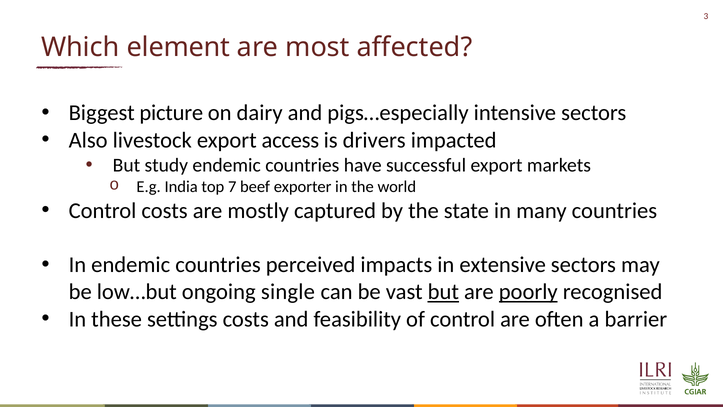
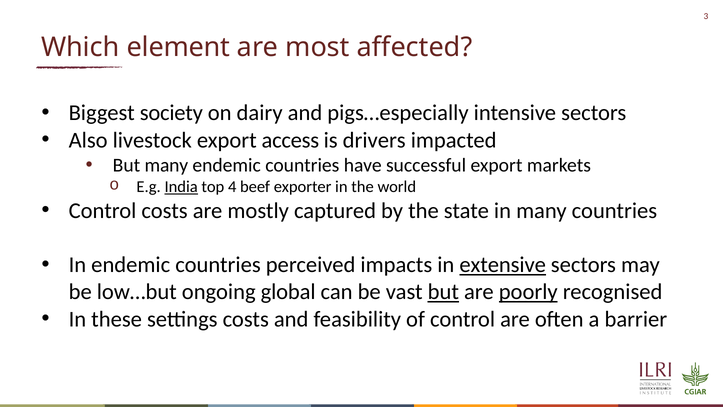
picture: picture -> society (171, 113)
But study: study -> many (166, 165)
India underline: none -> present (181, 187)
7: 7 -> 4 (232, 187)
extensive underline: none -> present (503, 265)
single: single -> global (288, 292)
